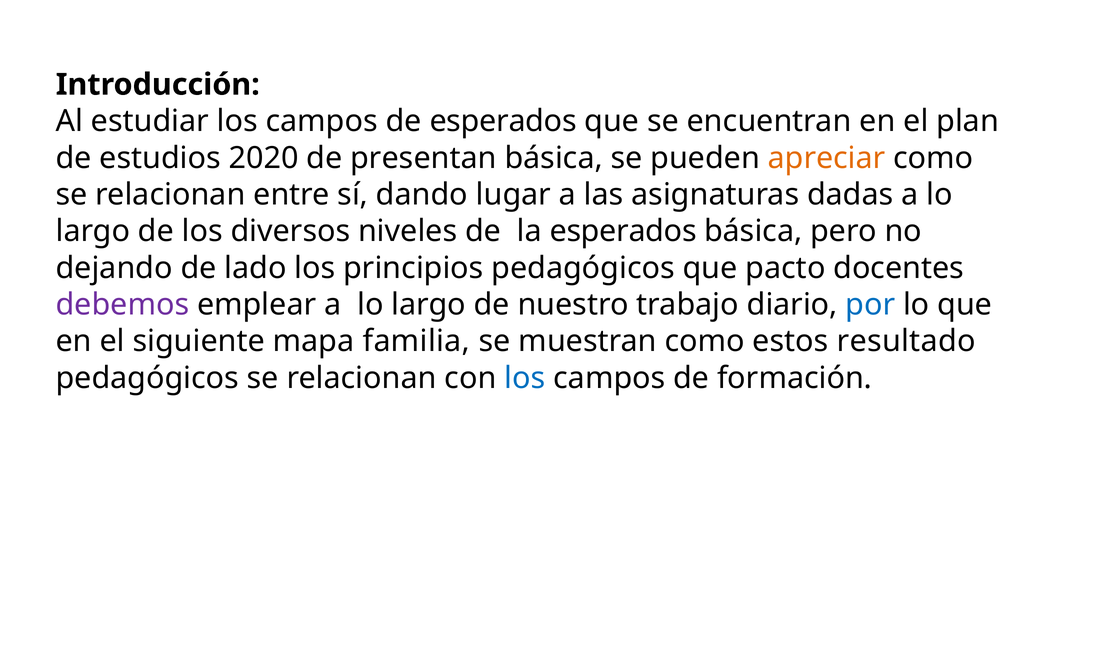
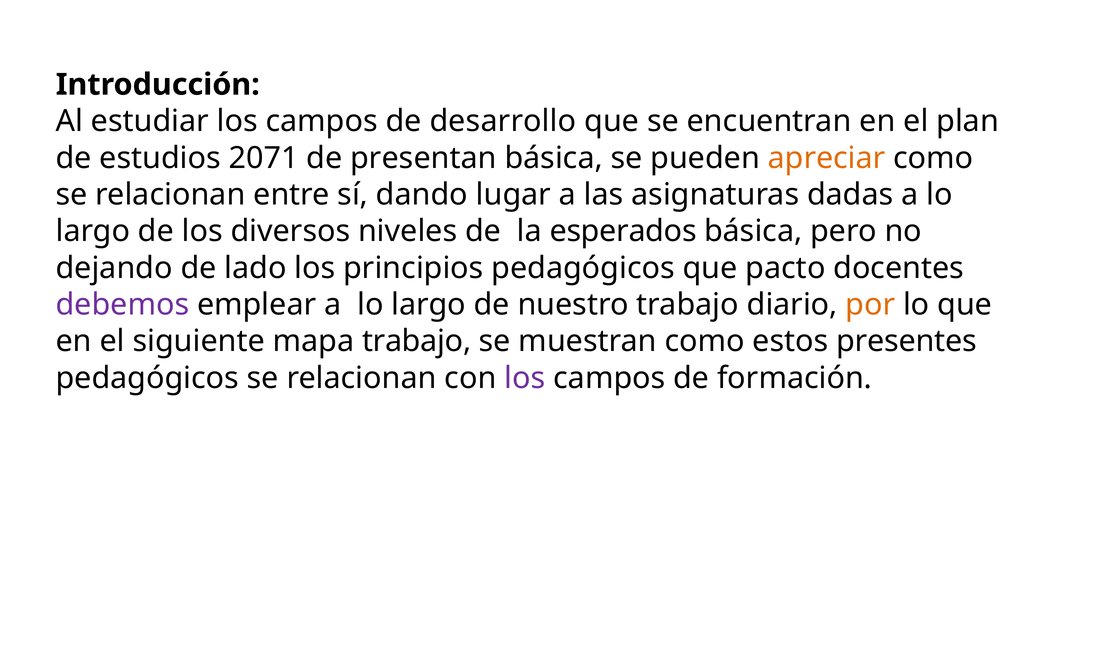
de esperados: esperados -> desarrollo (503, 121)
2020: 2020 -> 2071 (264, 158)
por colour: blue -> orange (870, 305)
mapa familia: familia -> trabajo (417, 341)
resultado: resultado -> presentes (907, 341)
los colour: blue -> purple (525, 378)
